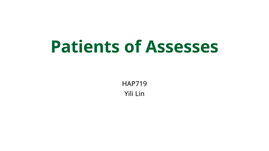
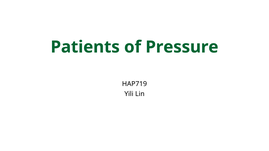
Assesses: Assesses -> Pressure (182, 47)
